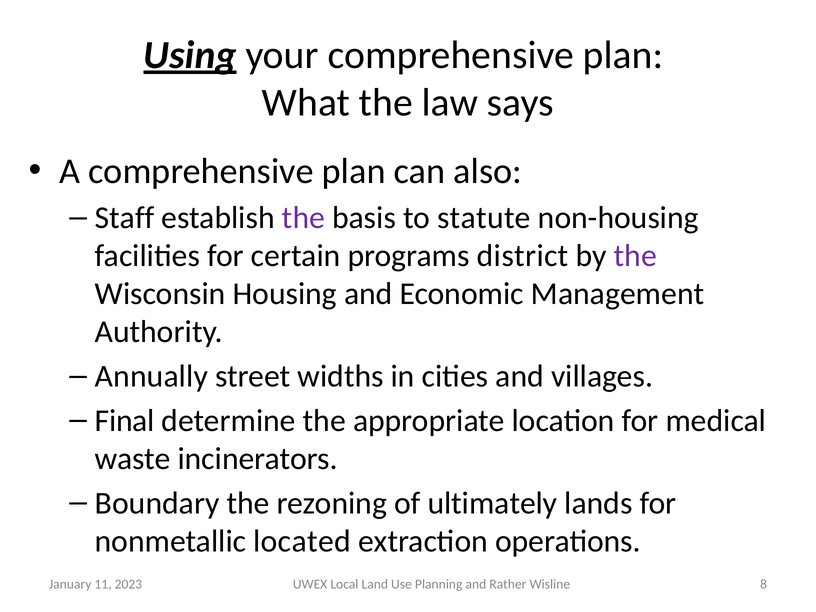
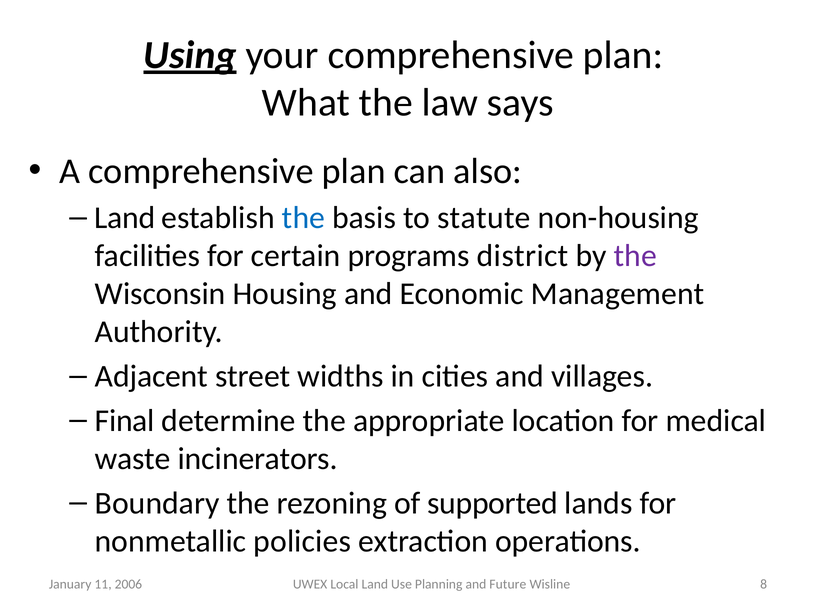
Staff: Staff -> Land (125, 218)
the colour: purple -> blue (303, 218)
Annually: Annually -> Adjacent (151, 376)
ultimately: ultimately -> supported (493, 503)
located: located -> policies (302, 541)
2023: 2023 -> 2006 (128, 584)
Rather: Rather -> Future (508, 584)
